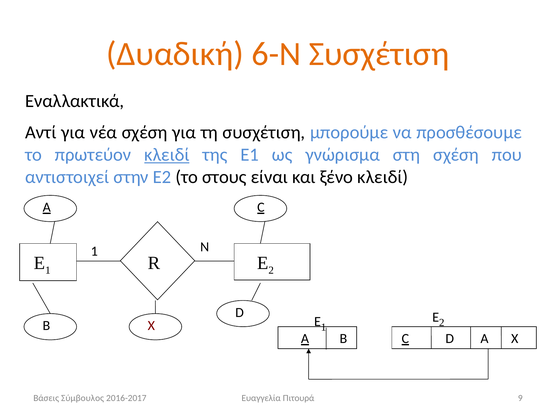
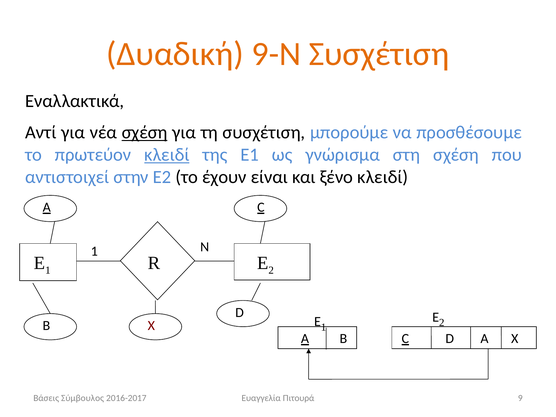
6-Ν: 6-Ν -> 9-Ν (276, 54)
σχέση underline: none -> present (145, 133)
στους: στους -> έχουν (224, 177)
